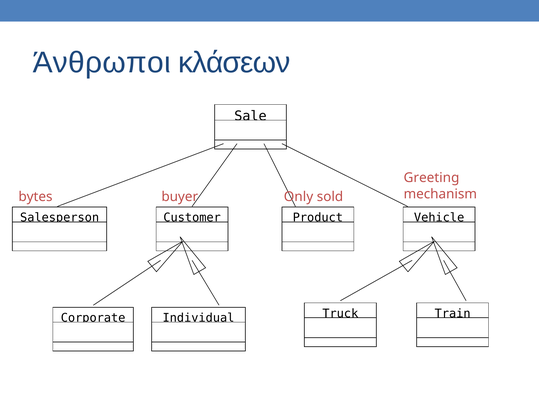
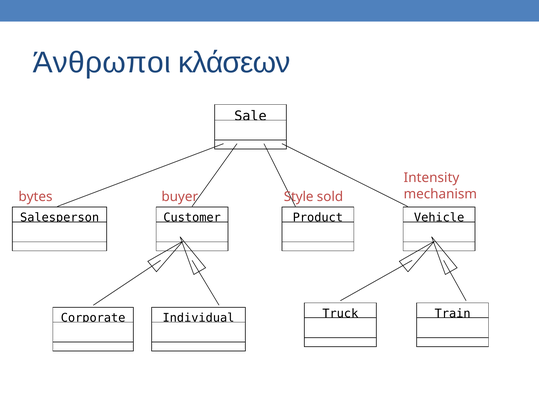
Greeting: Greeting -> Intensity (432, 178)
Only: Only -> Style (299, 197)
